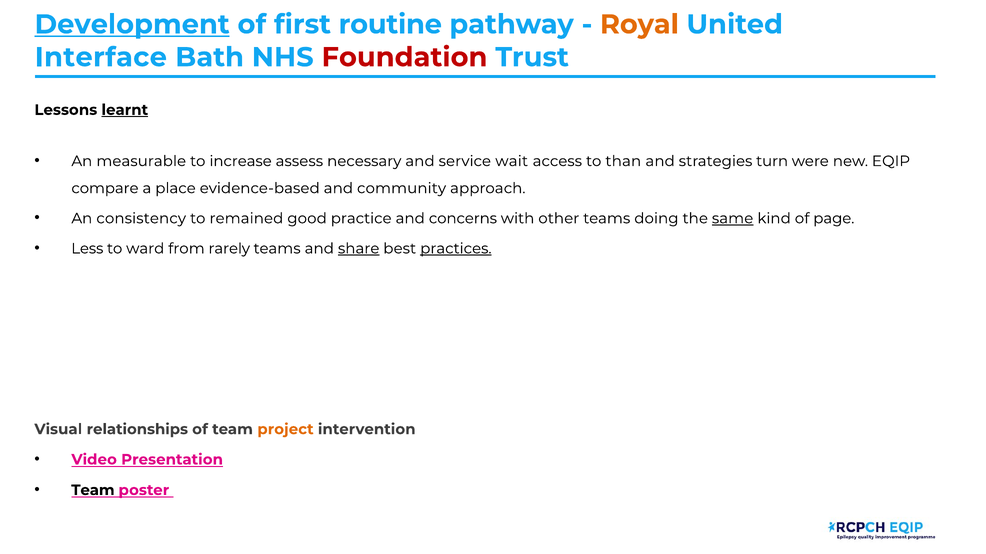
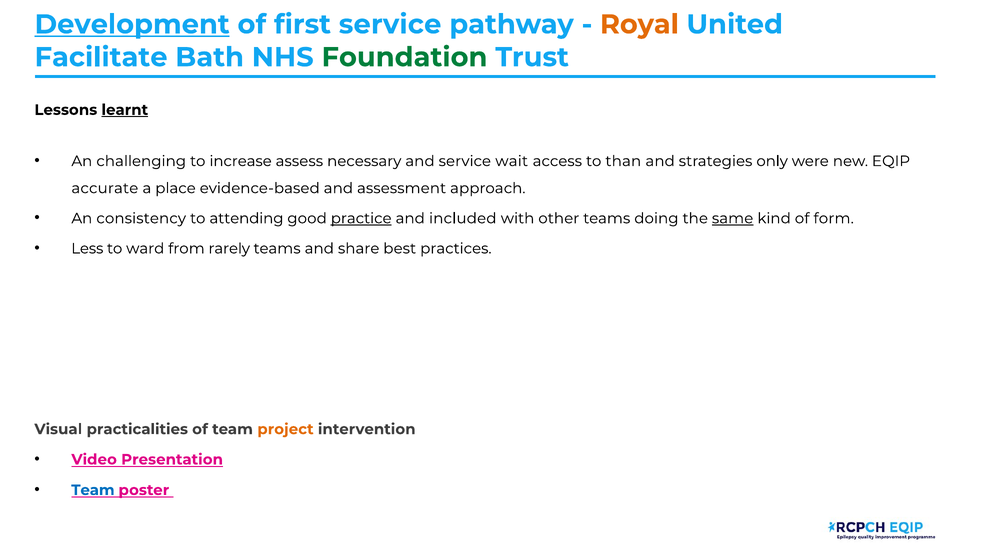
first routine: routine -> service (390, 24)
Interface: Interface -> Facilitate (101, 57)
Foundation colour: red -> green (404, 57)
measurable: measurable -> challenging (141, 161)
turn: turn -> only (772, 161)
compare: compare -> accurate (105, 188)
community: community -> assessment (402, 188)
remained: remained -> attending (246, 219)
practice underline: none -> present (361, 219)
concerns: concerns -> included (463, 219)
page: page -> form (834, 219)
share underline: present -> none (359, 249)
practices underline: present -> none (456, 249)
relationships: relationships -> practicalities (137, 430)
Team colour: black -> blue (93, 491)
